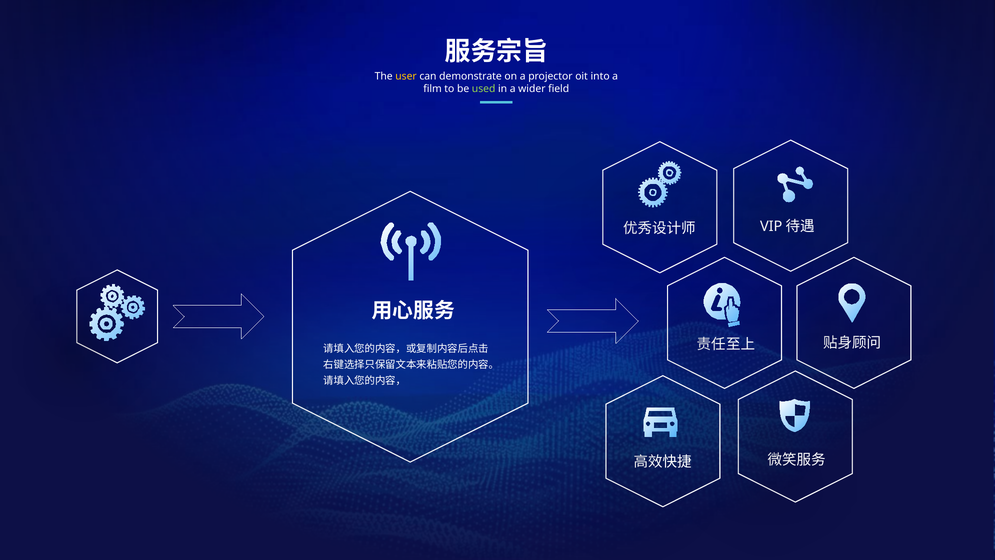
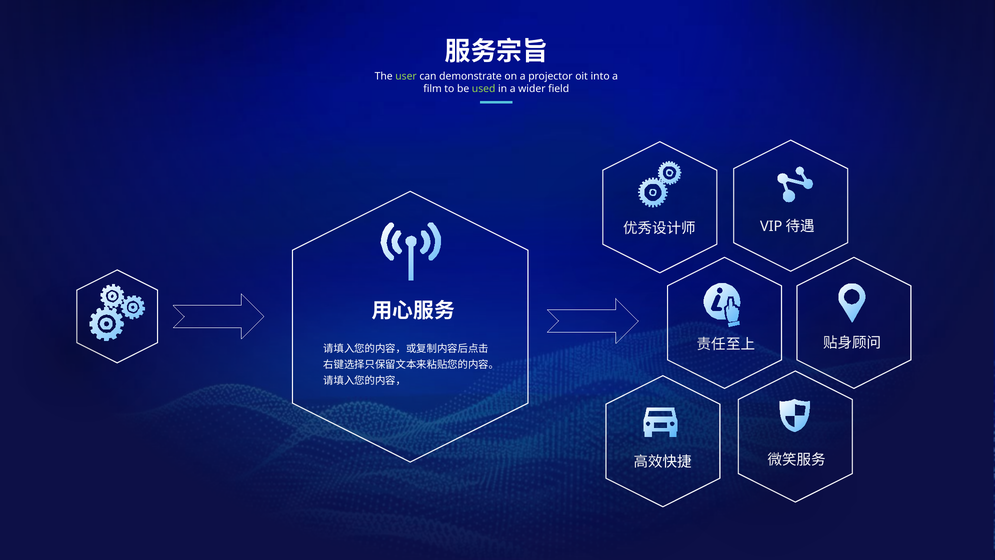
user colour: yellow -> light green (406, 76)
